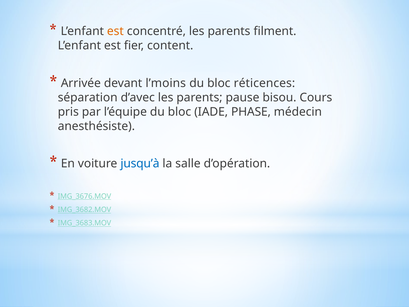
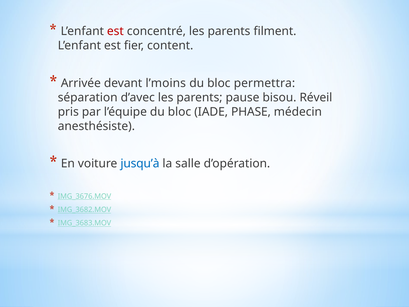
est colour: orange -> red (115, 31)
réticences: réticences -> permettra (264, 83)
Cours: Cours -> Réveil (316, 97)
